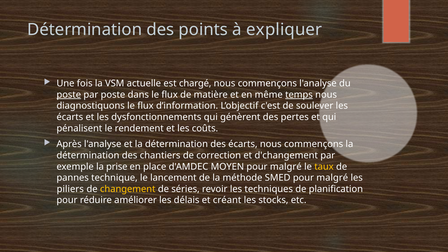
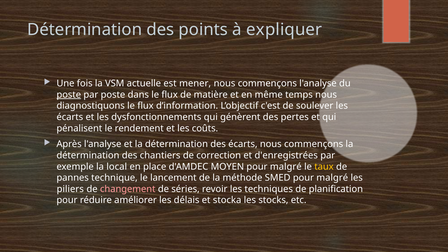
chargé: chargé -> mener (195, 83)
temps underline: present -> none (299, 95)
d'changement: d'changement -> d'enregistrées (286, 155)
prise: prise -> local (117, 167)
changement colour: yellow -> pink (128, 189)
créant: créant -> stocka (227, 200)
